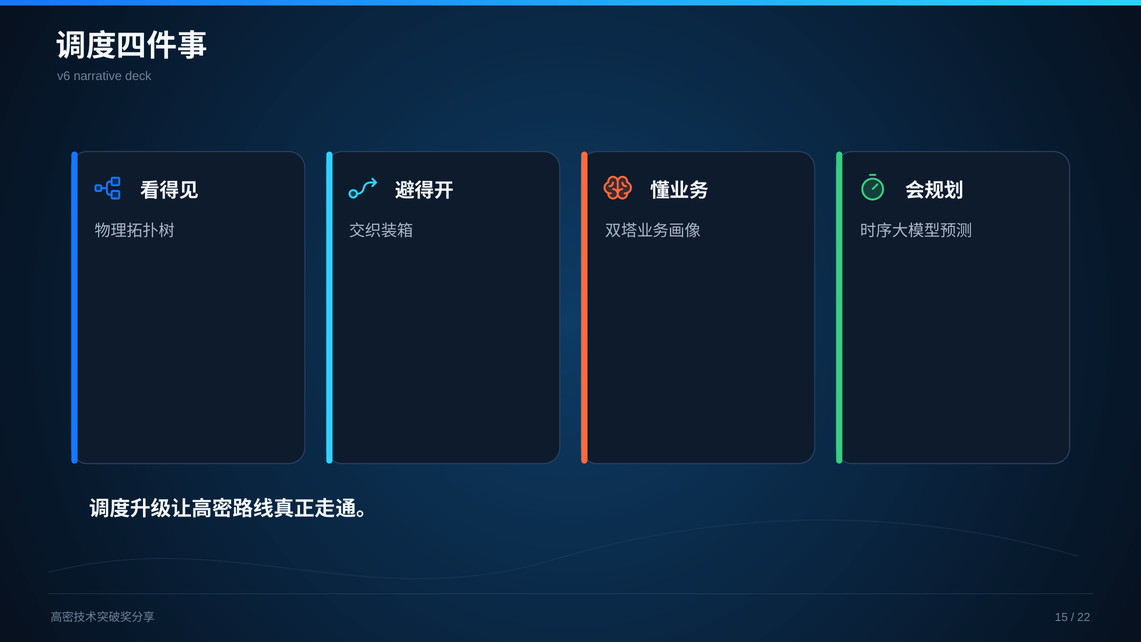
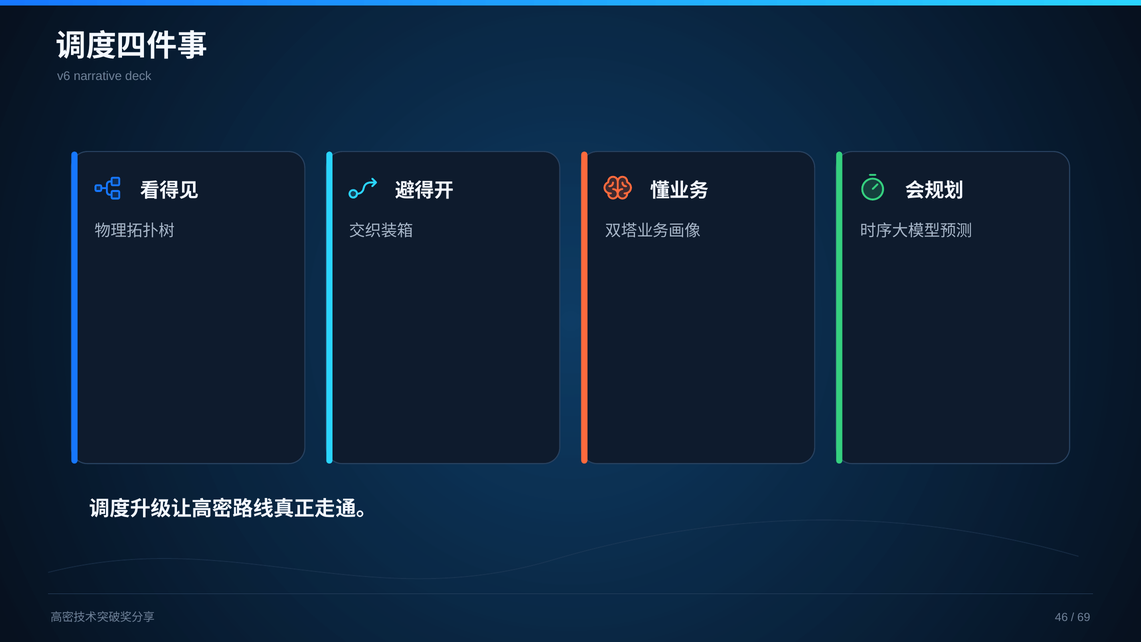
15: 15 -> 46 (1061, 617)
22: 22 -> 69 (1084, 617)
